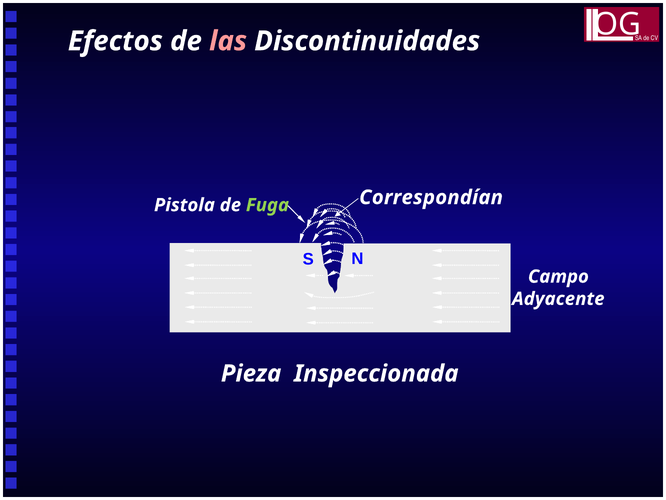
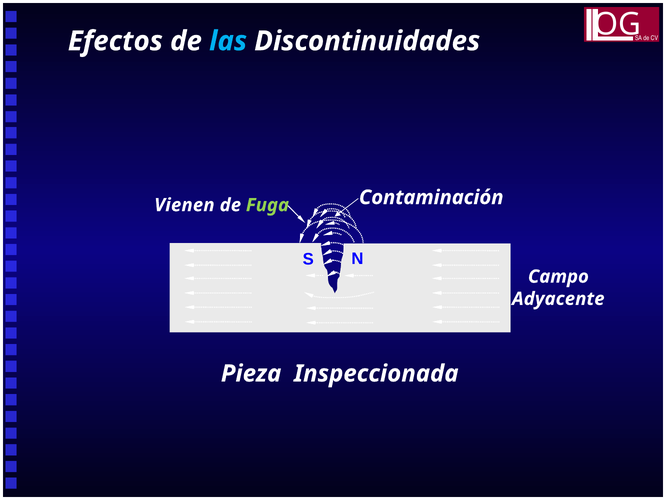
las colour: pink -> light blue (228, 41)
Correspondían: Correspondían -> Contaminación (431, 197)
Pistola: Pistola -> Vienen (184, 205)
